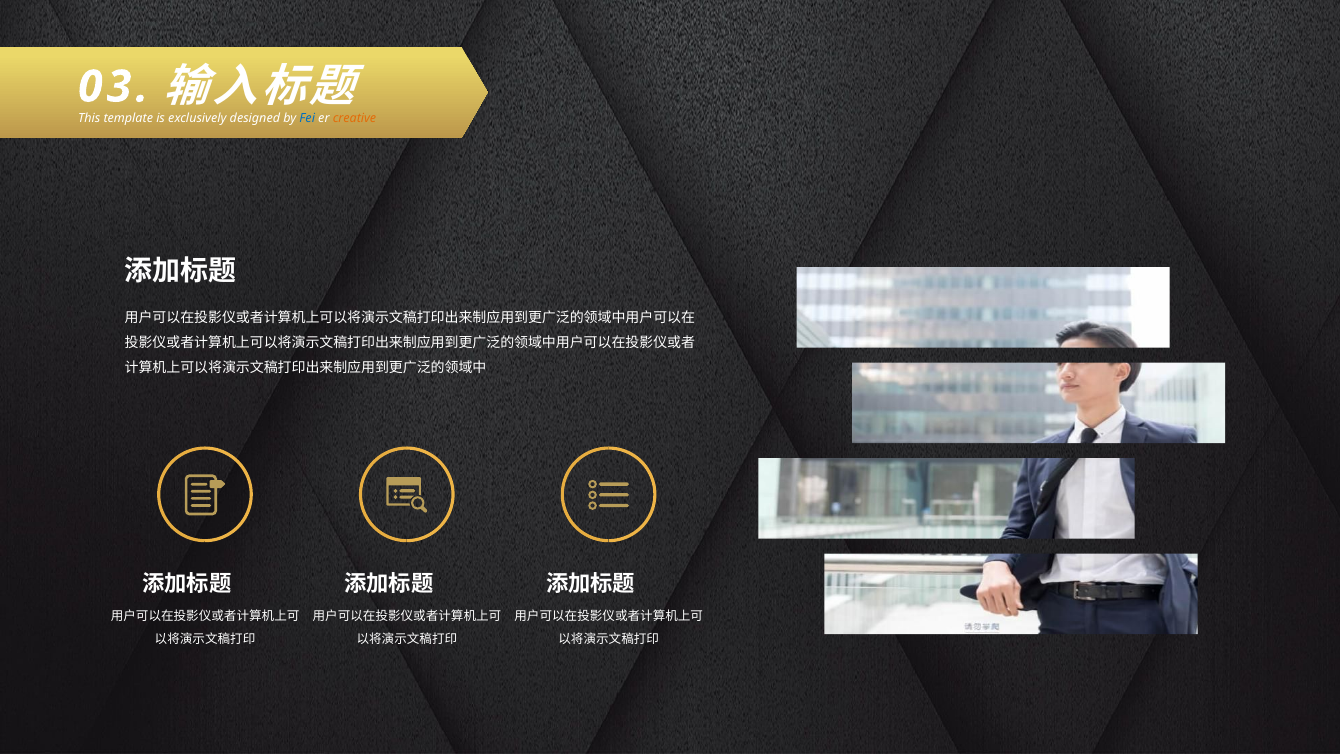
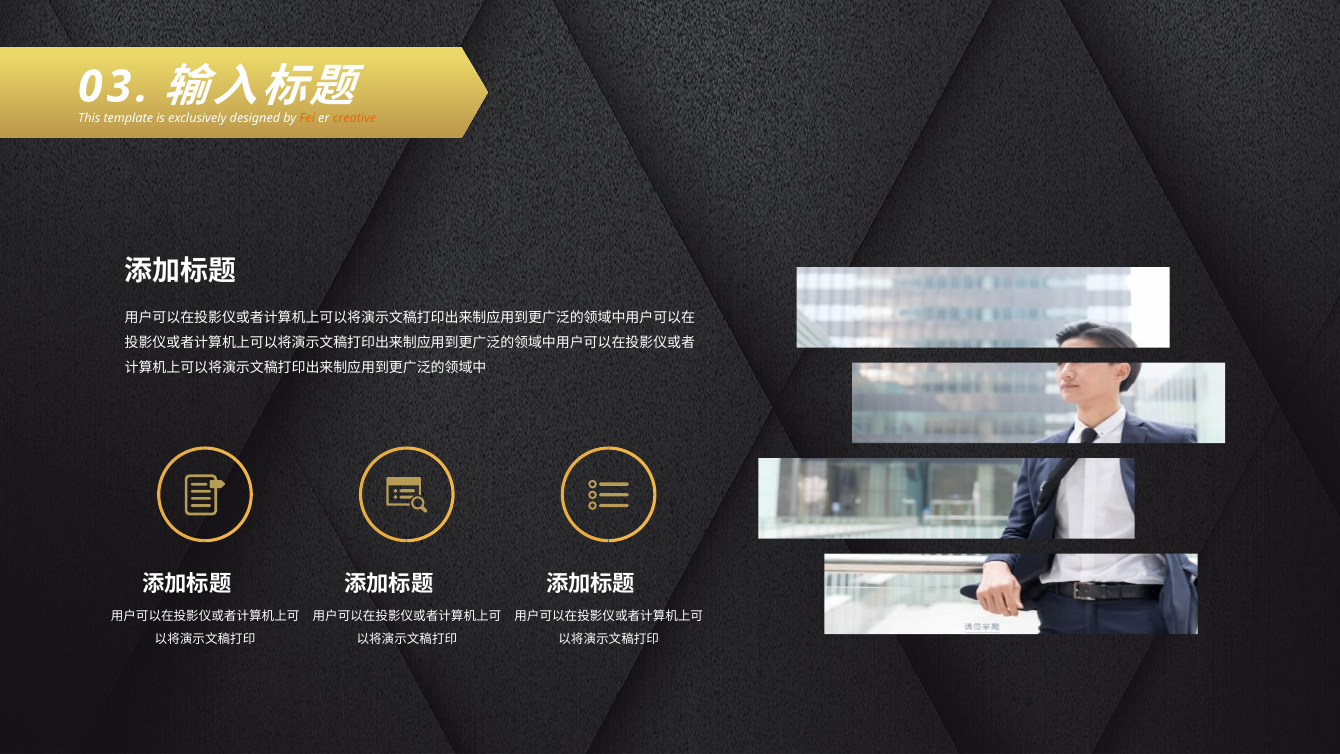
Fei colour: blue -> orange (307, 118)
